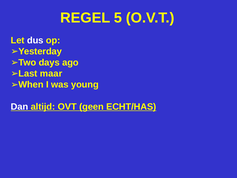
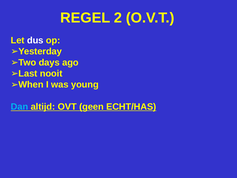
5: 5 -> 2 (118, 18)
maar: maar -> nooit (51, 73)
Dan colour: white -> light blue (19, 107)
